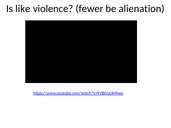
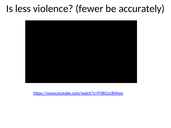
like: like -> less (23, 9)
alienation: alienation -> accurately (142, 9)
